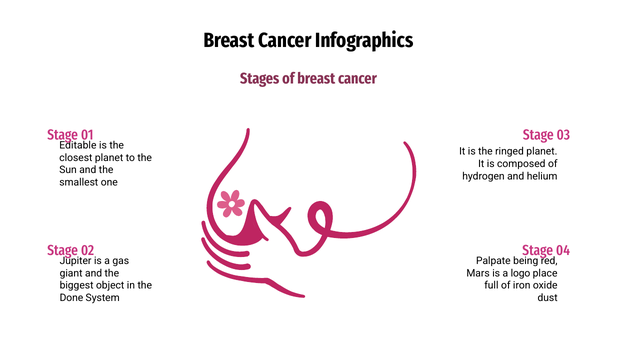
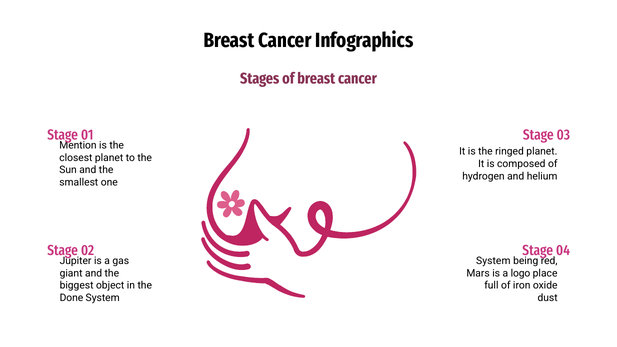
Editable: Editable -> Mention (78, 145)
Palpate: Palpate -> System (493, 261)
